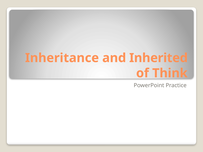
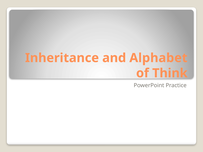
Inherited: Inherited -> Alphabet (158, 58)
